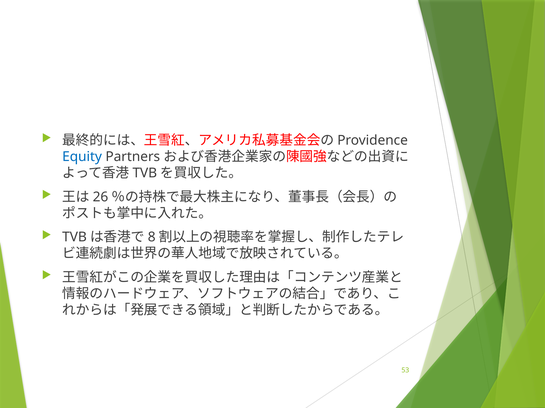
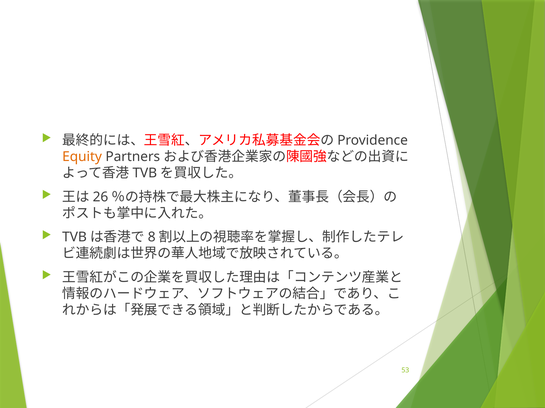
Equity colour: blue -> orange (82, 157)
